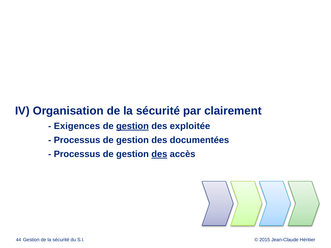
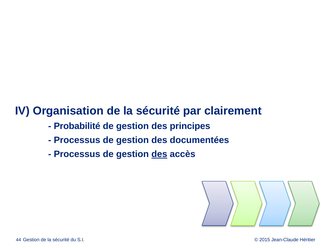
Exigences: Exigences -> Probabilité (77, 126)
gestion underline: present -> none (132, 126)
exploitée: exploitée -> principes (190, 126)
